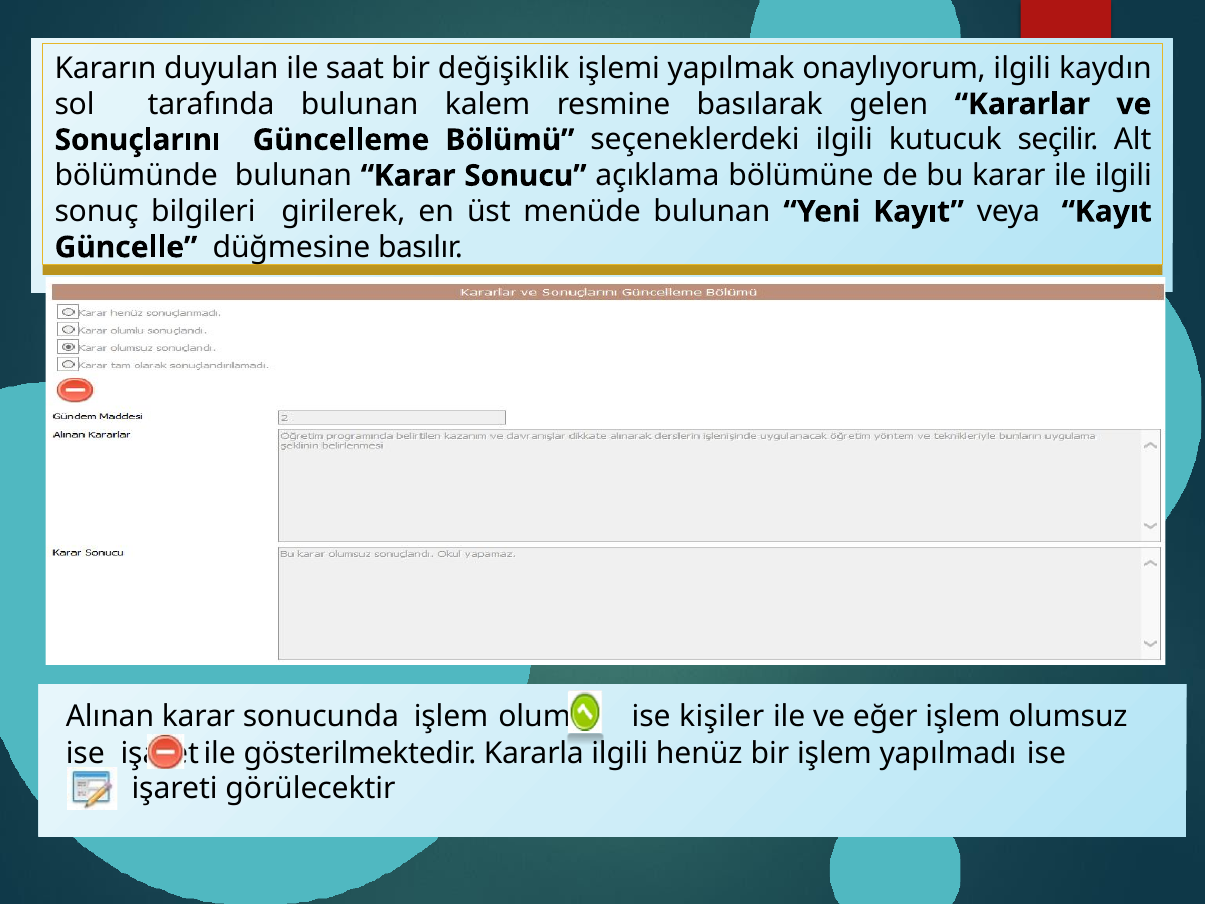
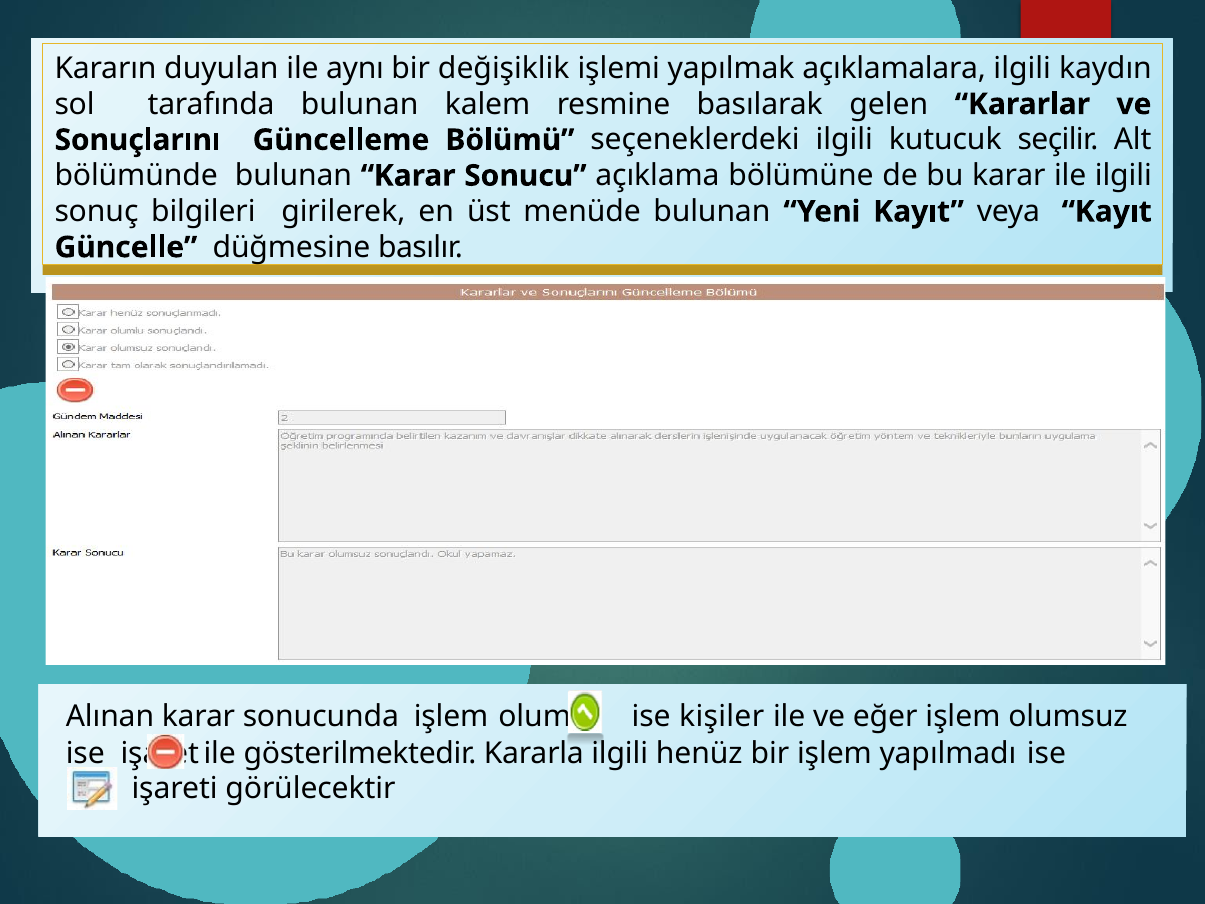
saat: saat -> aynı (355, 68)
onaylıyorum: onaylıyorum -> açıklamalara (894, 68)
